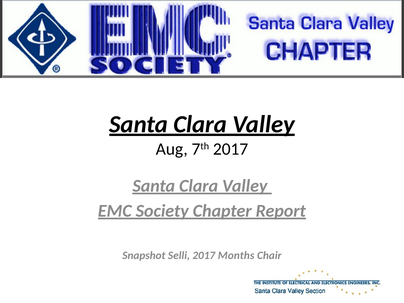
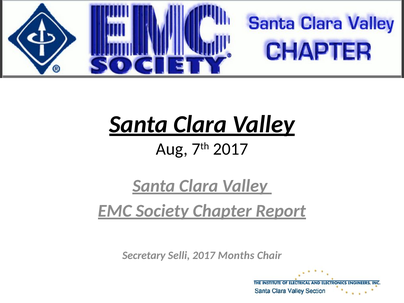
Snapshot: Snapshot -> Secretary (144, 255)
